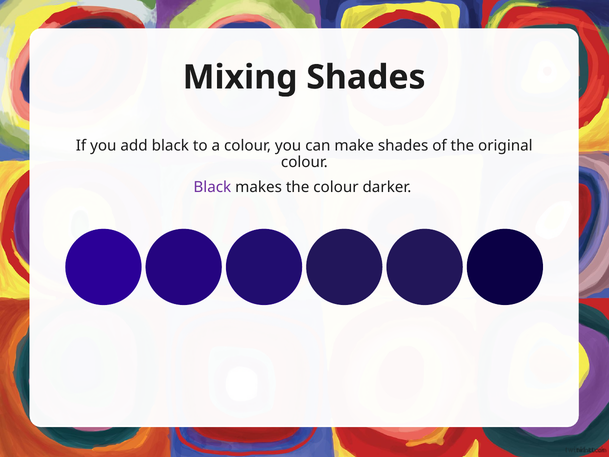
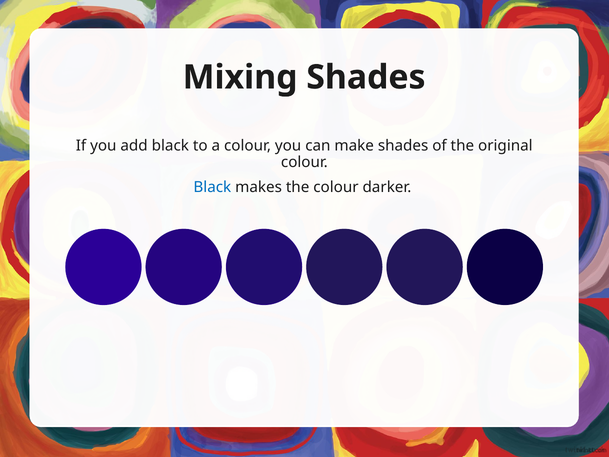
Black colour: purple -> blue (212, 187)
